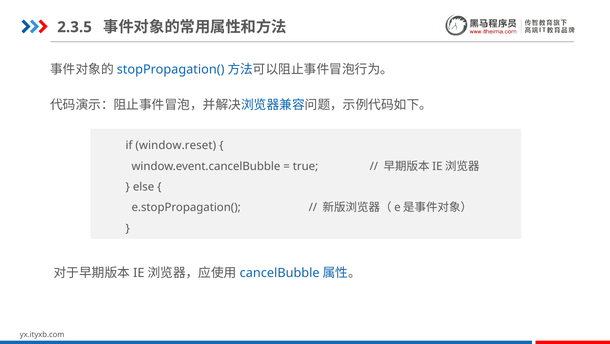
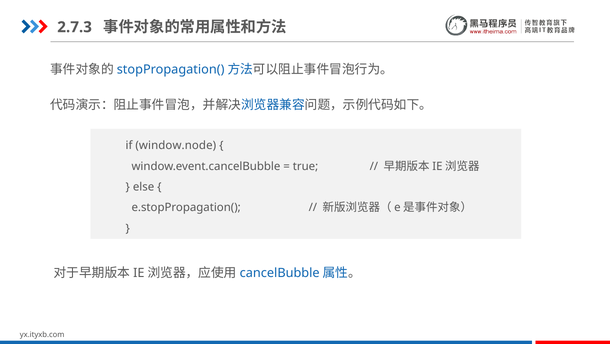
2.3.5: 2.3.5 -> 2.7.3 (75, 27)
window.reset: window.reset -> window.node (176, 145)
